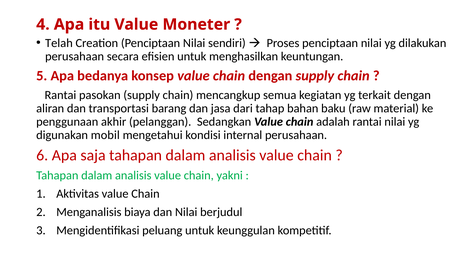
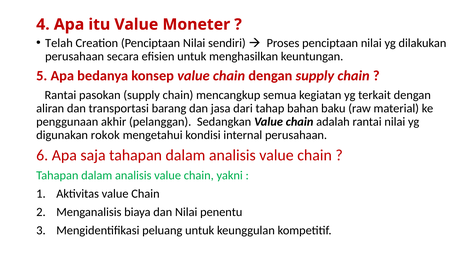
mobil: mobil -> rokok (105, 135)
berjudul: berjudul -> penentu (221, 212)
